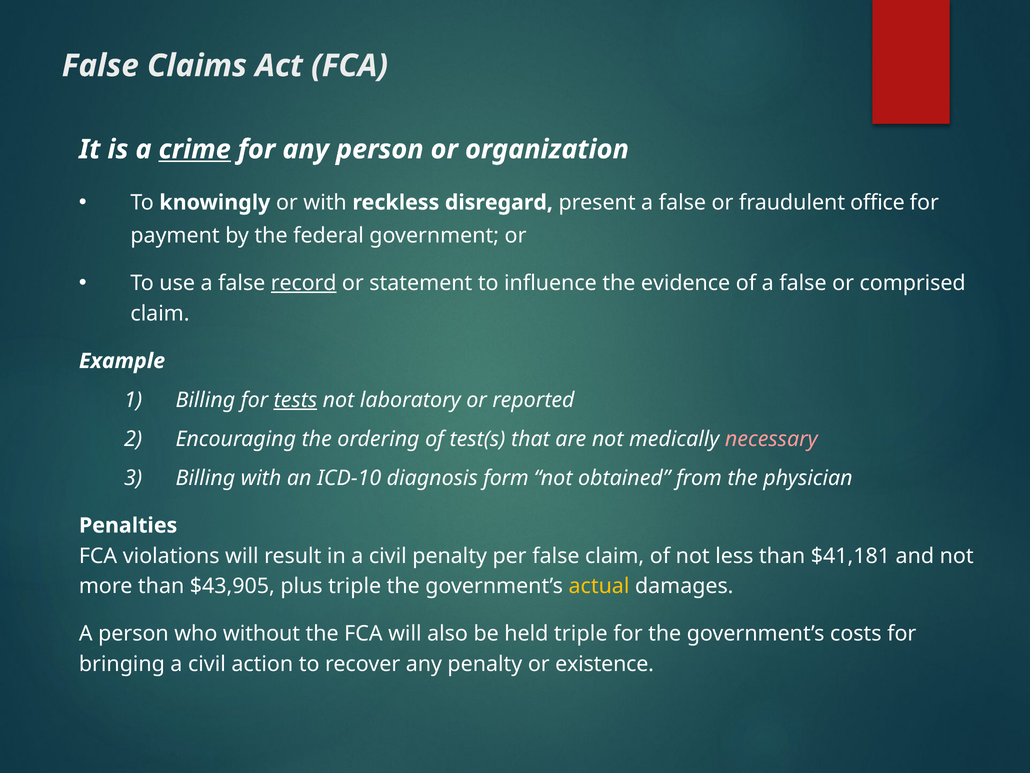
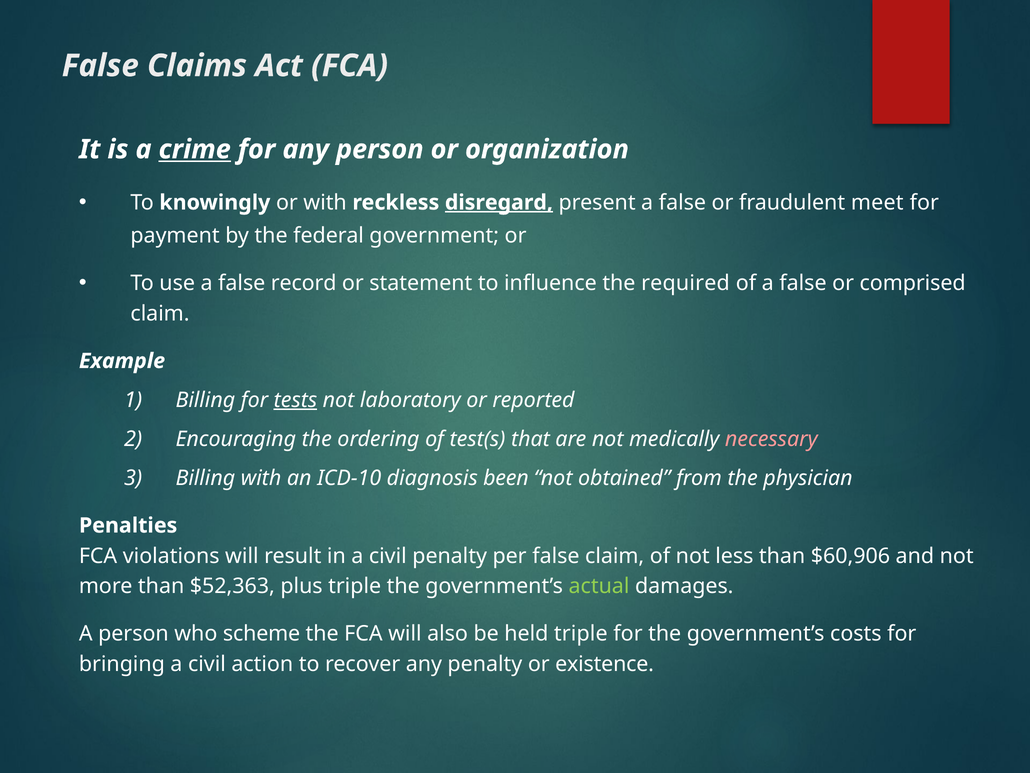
disregard underline: none -> present (499, 202)
office: office -> meet (877, 202)
record underline: present -> none (304, 283)
evidence: evidence -> required (685, 283)
form: form -> been (506, 478)
$41,181: $41,181 -> $60,906 (850, 556)
$43,905: $43,905 -> $52,363 (232, 586)
actual colour: yellow -> light green (599, 586)
without: without -> scheme (262, 633)
